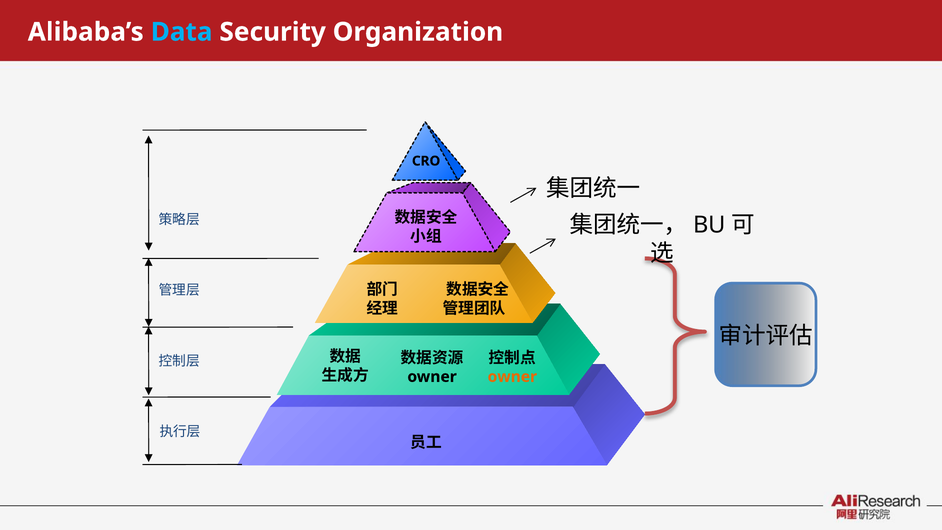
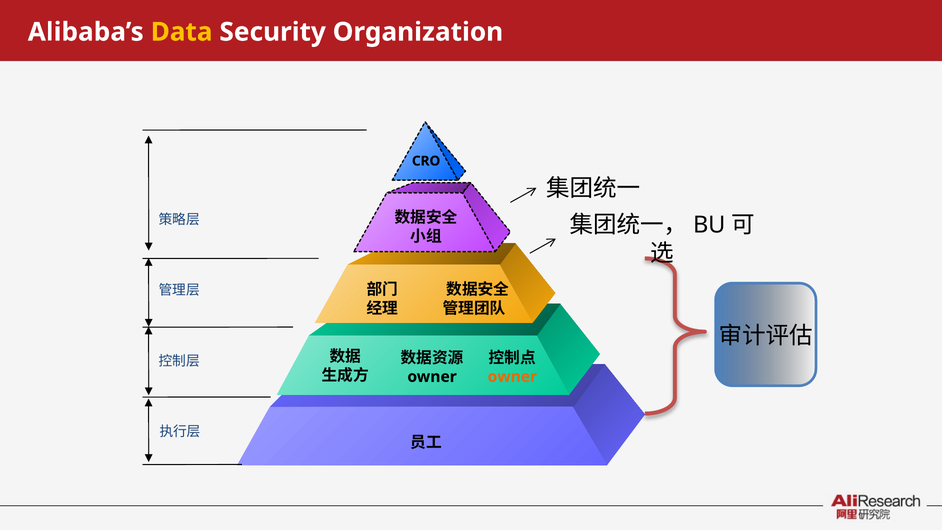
Data colour: light blue -> yellow (182, 32)
